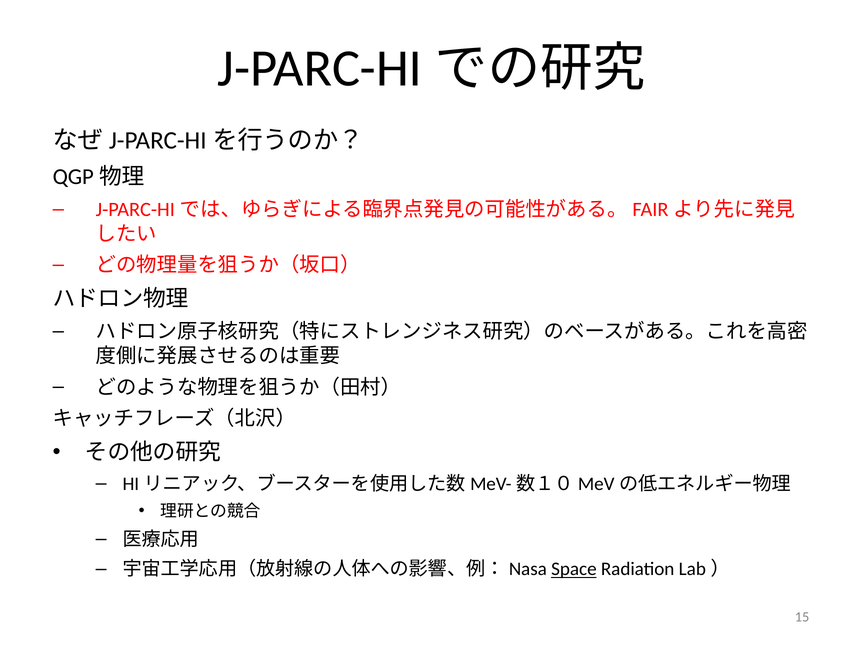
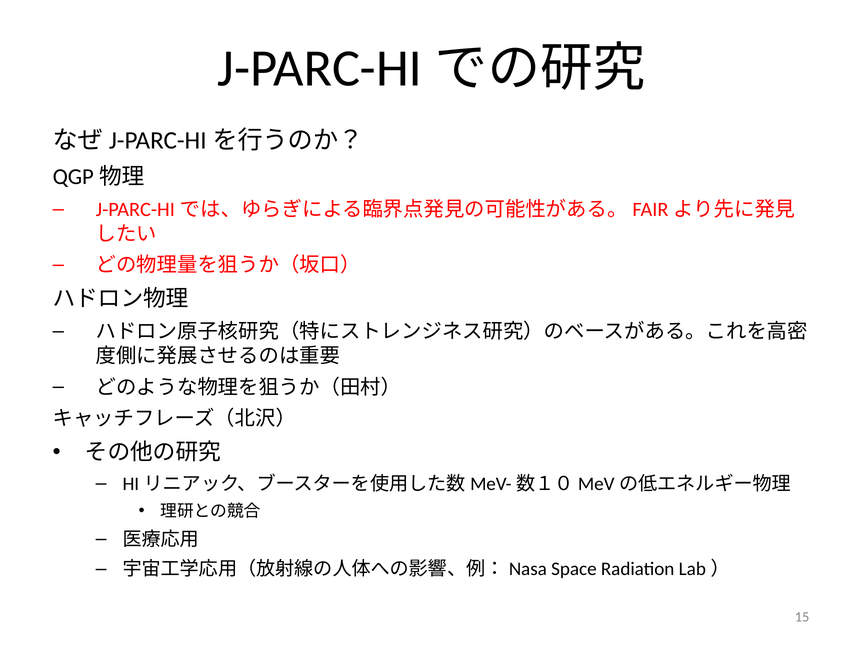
Space underline: present -> none (574, 569)
